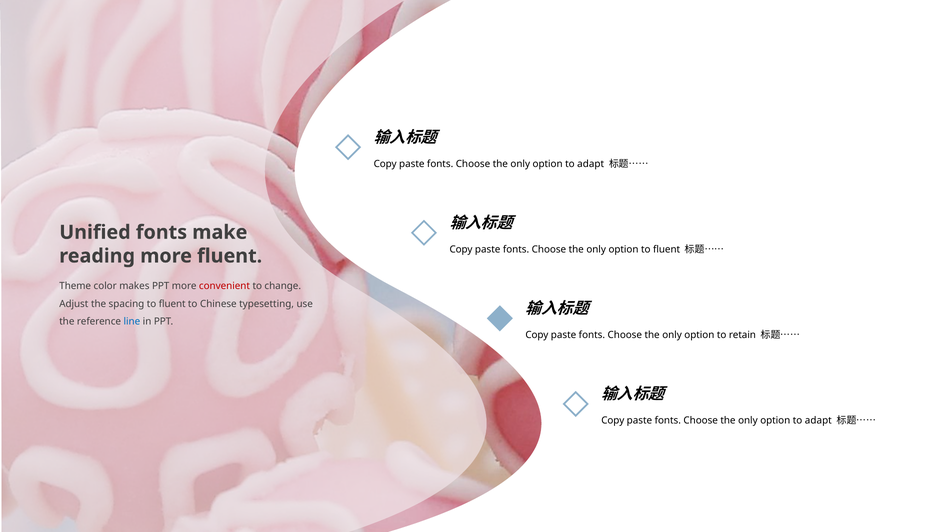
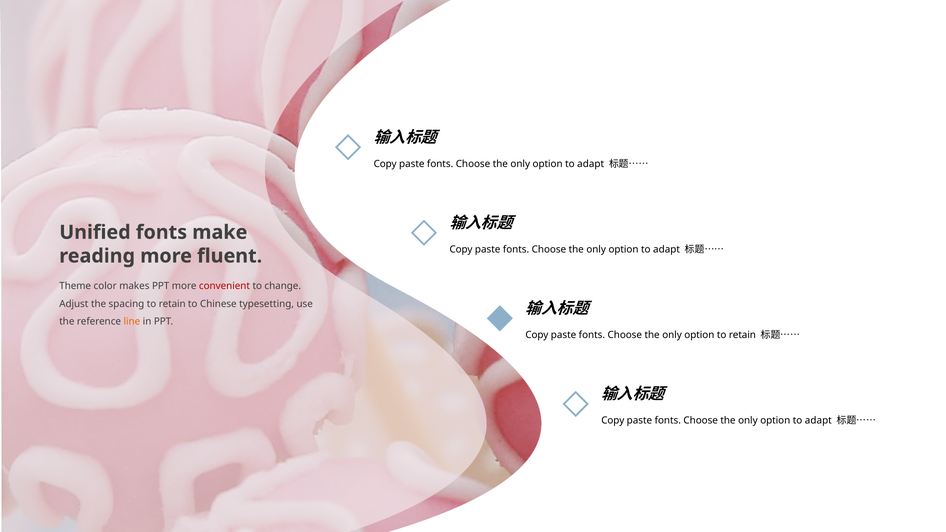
fluent: fluent -> adapt (667, 250)
spacing to fluent: fluent -> retain (172, 304)
line colour: blue -> orange (132, 322)
